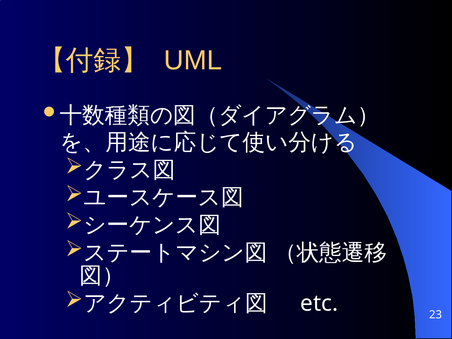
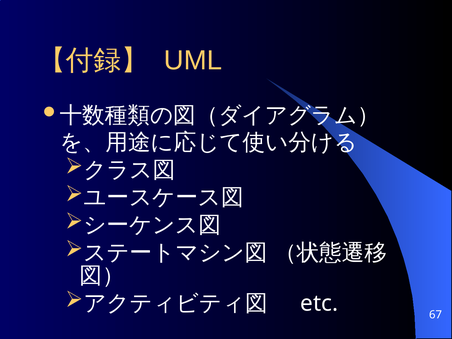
23: 23 -> 67 (436, 315)
